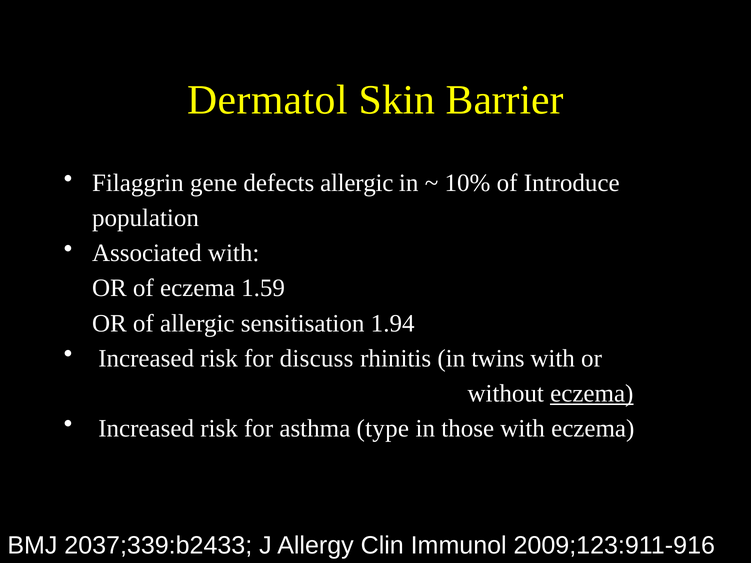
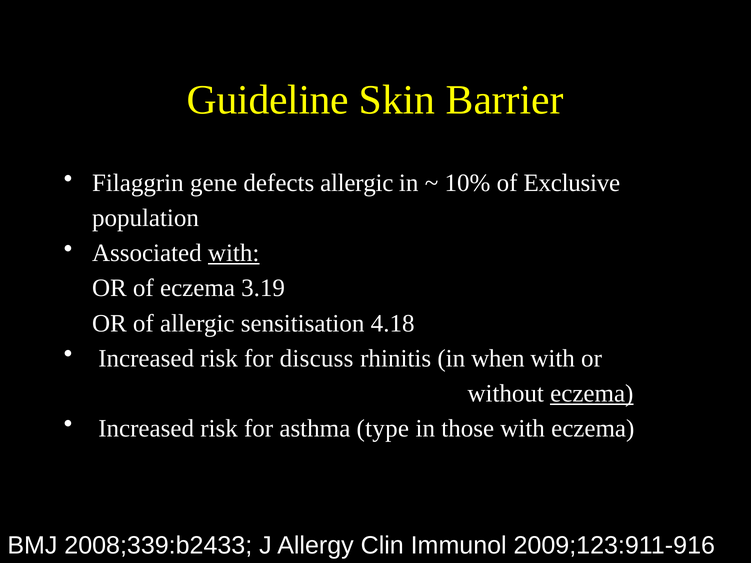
Dermatol: Dermatol -> Guideline (268, 100)
Introduce: Introduce -> Exclusive (572, 183)
with underline: none -> present (234, 253)
1.59: 1.59 -> 3.19 (263, 288)
1.94: 1.94 -> 4.18 (393, 323)
twins: twins -> when (498, 358)
2037;339:b2433: 2037;339:b2433 -> 2008;339:b2433 (158, 546)
